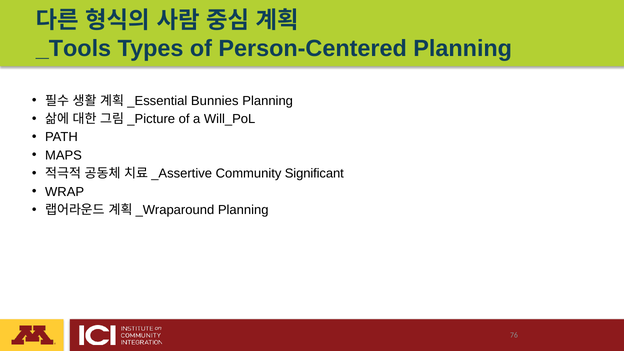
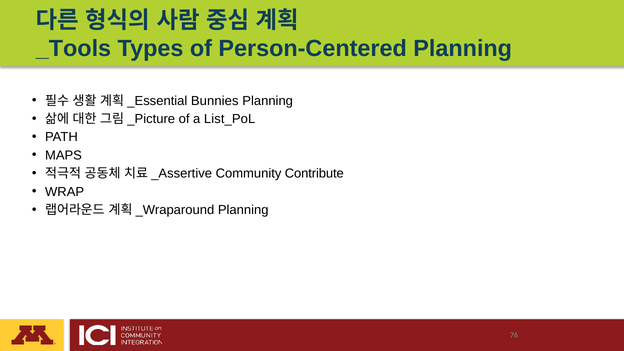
Will_PoL: Will_PoL -> List_PoL (230, 119)
Significant: Significant -> Contribute (314, 174)
